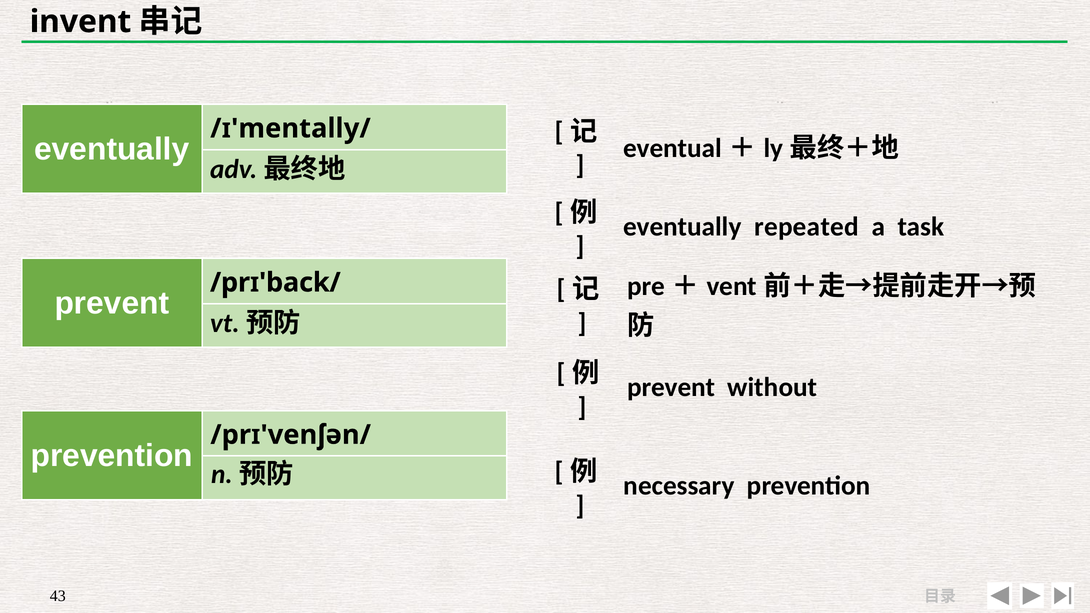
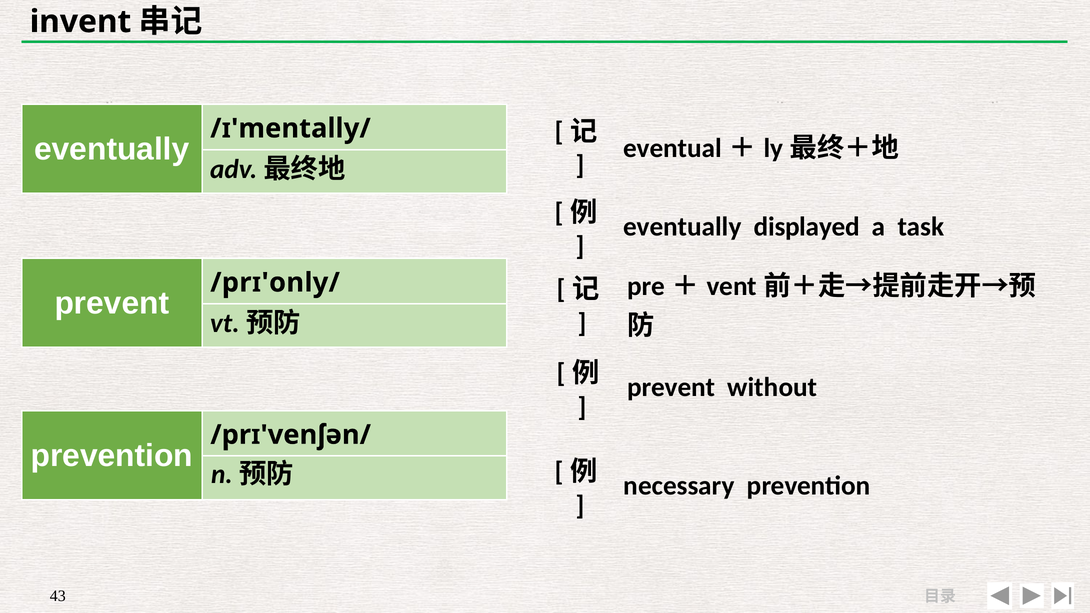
repeated: repeated -> displayed (807, 227)
/prɪ'back/: /prɪ'back/ -> /prɪ'only/ (275, 283)
